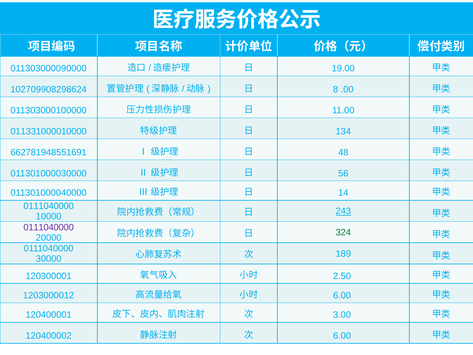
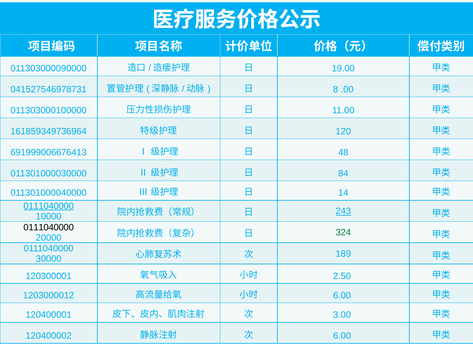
102709908298624: 102709908298624 -> 041527546978731 (49, 89)
011331000010000: 011331000010000 -> 161859349736964 (49, 131)
134: 134 -> 120 (343, 131)
662781948551691: 662781948551691 -> 691999006676413 (49, 152)
56: 56 -> 84 (343, 173)
0111040000 underline: none -> present (49, 206)
0111040000 colour: purple -> black (49, 227)
